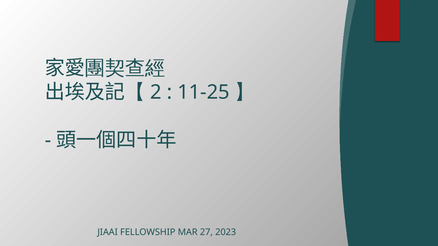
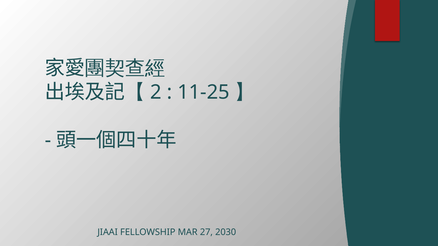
2023: 2023 -> 2030 (226, 233)
